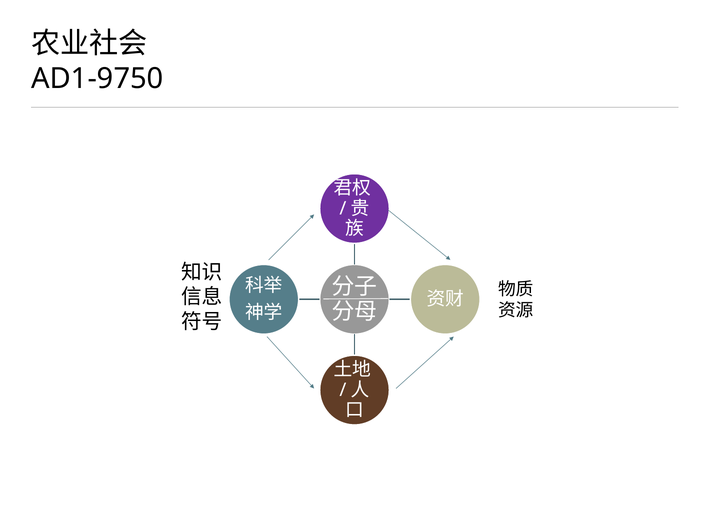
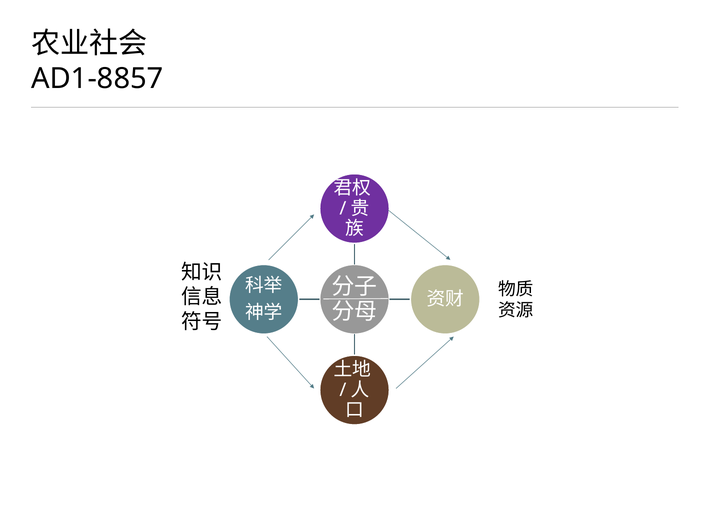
AD1-9750: AD1-9750 -> AD1-8857 (97, 79)
